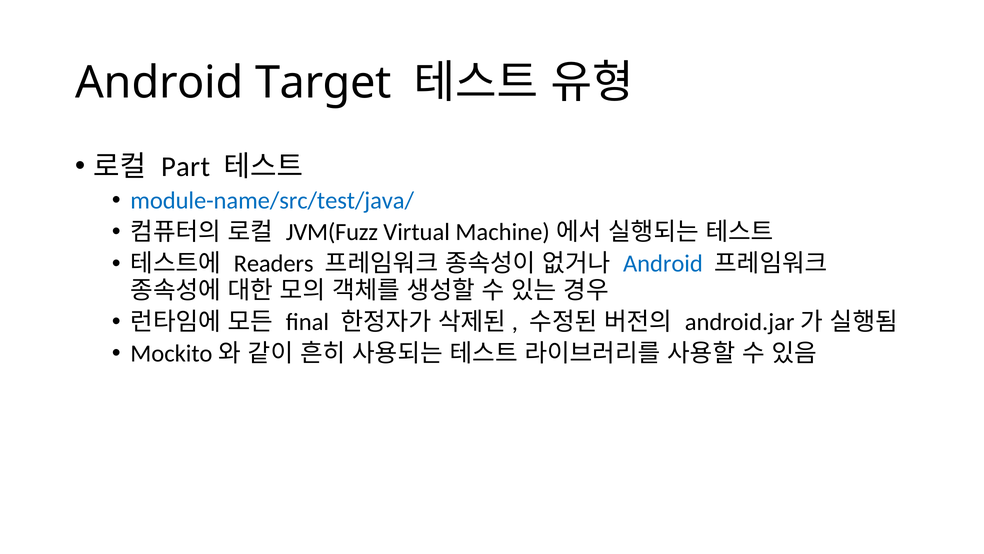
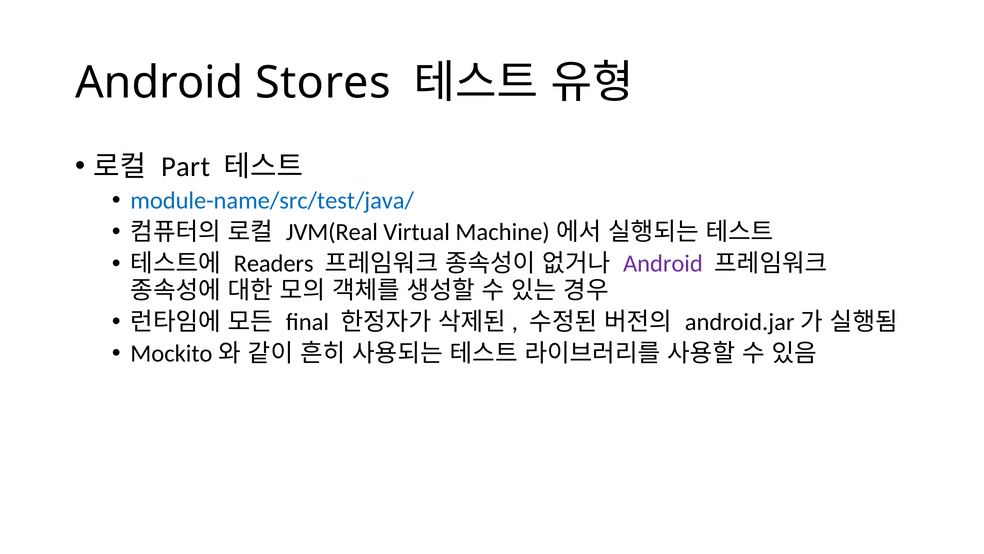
Target: Target -> Stores (323, 83)
JVM(Fuzz: JVM(Fuzz -> JVM(Real (332, 232)
Android colour: blue -> purple (663, 264)
